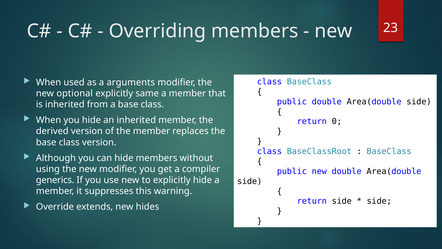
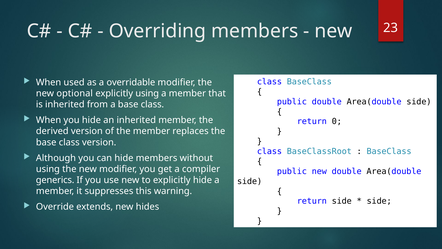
arguments: arguments -> overridable (131, 82)
explicitly same: same -> using (147, 93)
